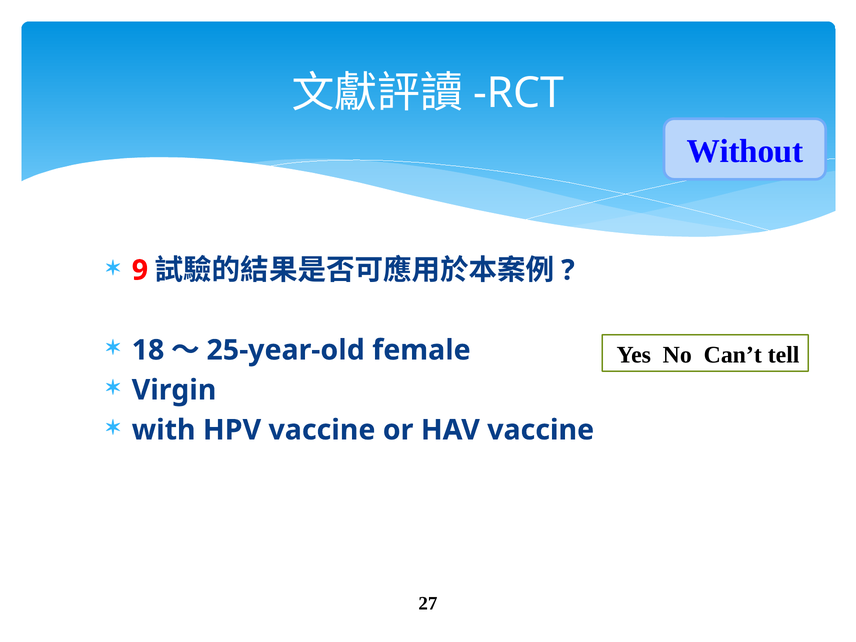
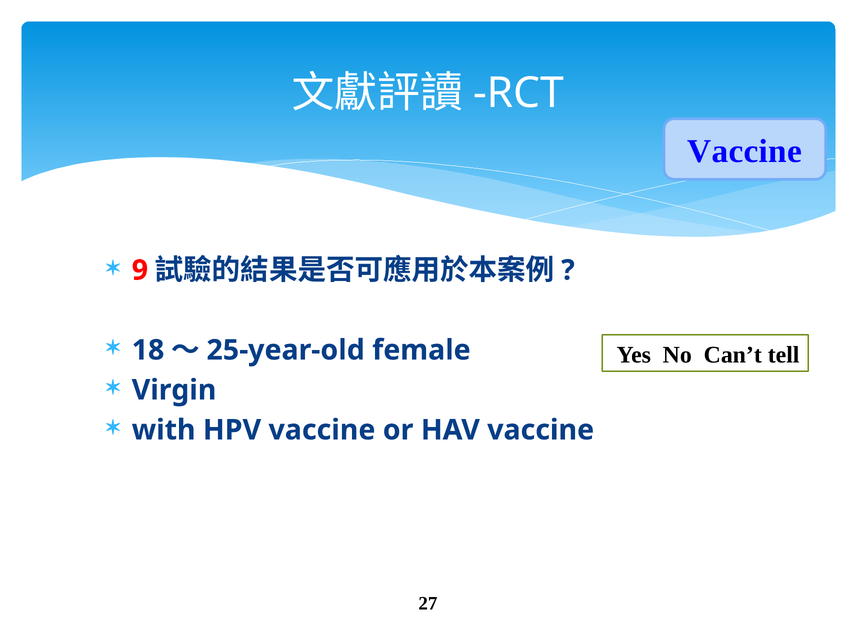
Without: Without -> Vaccine (745, 151)
